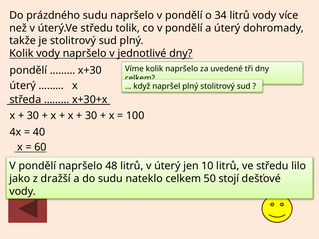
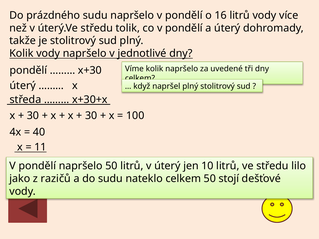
34: 34 -> 16 (221, 15)
60: 60 -> 11 (40, 147)
napršelo 48: 48 -> 50 (111, 166)
dražší: dražší -> razičů (56, 179)
